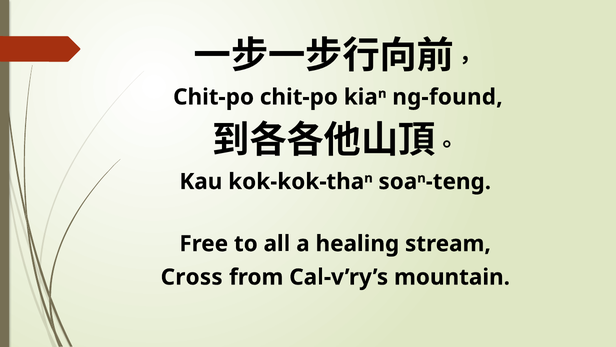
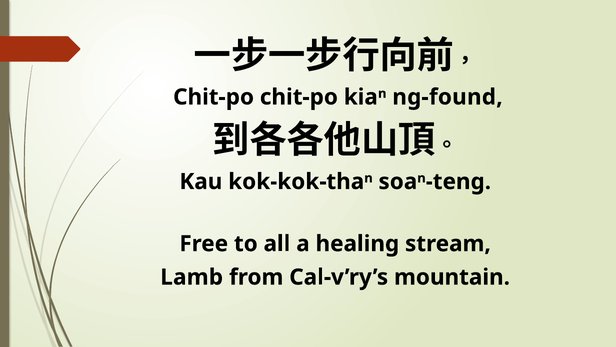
Cross: Cross -> Lamb (192, 277)
